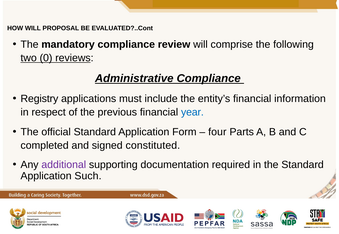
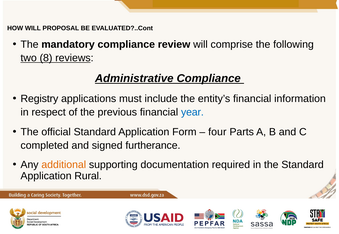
0: 0 -> 8 (46, 58)
constituted: constituted -> furtherance (153, 146)
additional colour: purple -> orange (64, 165)
Such: Such -> Rural (88, 176)
